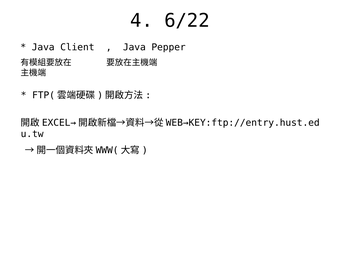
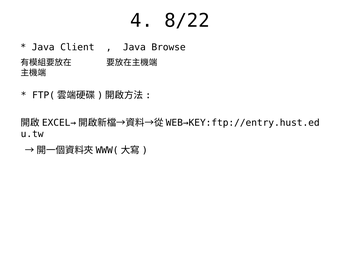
6/22: 6/22 -> 8/22 (187, 21)
Pepper: Pepper -> Browse (169, 47)
